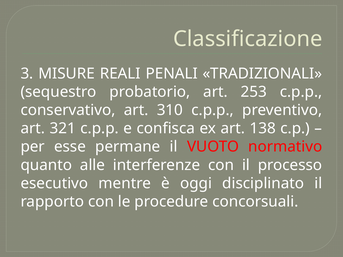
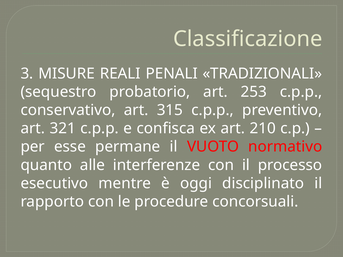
310: 310 -> 315 (170, 110)
138: 138 -> 210 (263, 129)
